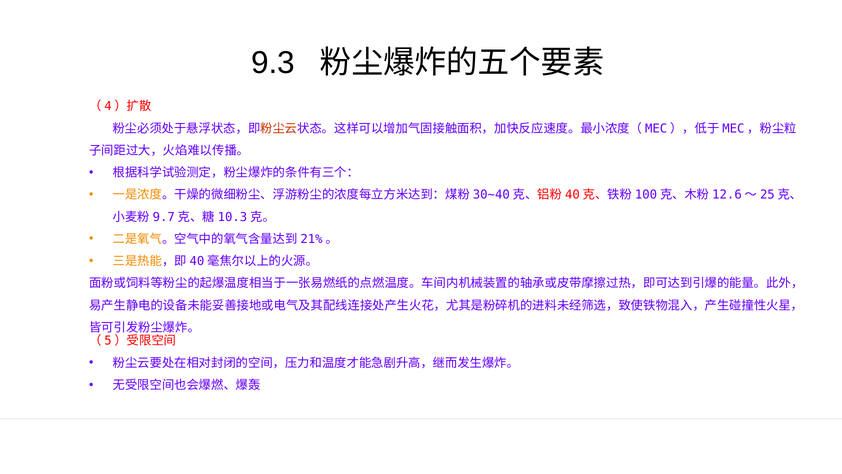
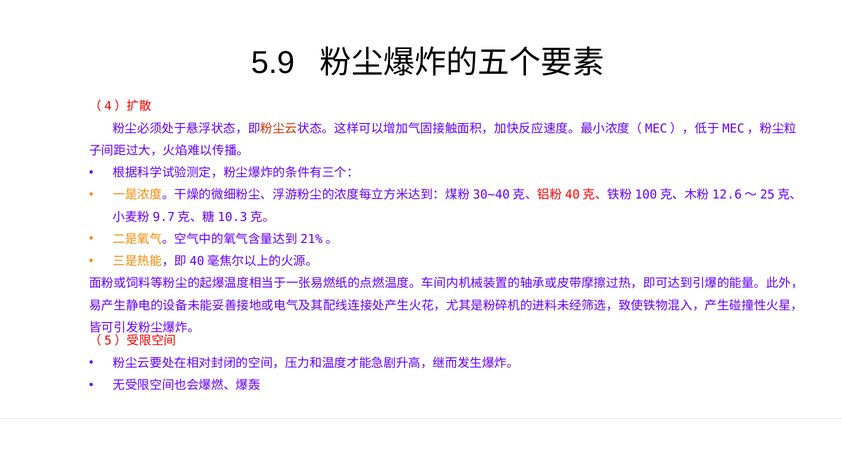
9.3: 9.3 -> 5.9 (273, 63)
